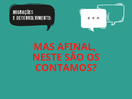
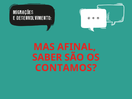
NESTE: NESTE -> SABER (47, 57)
